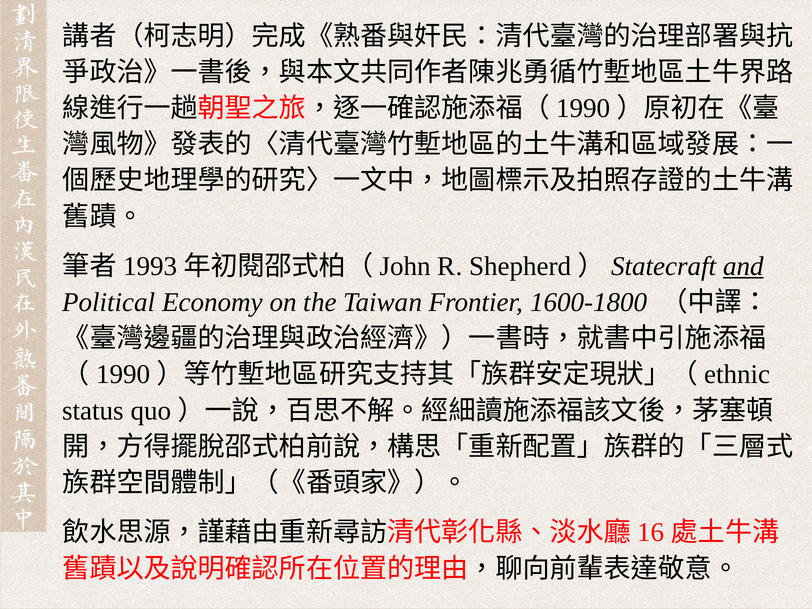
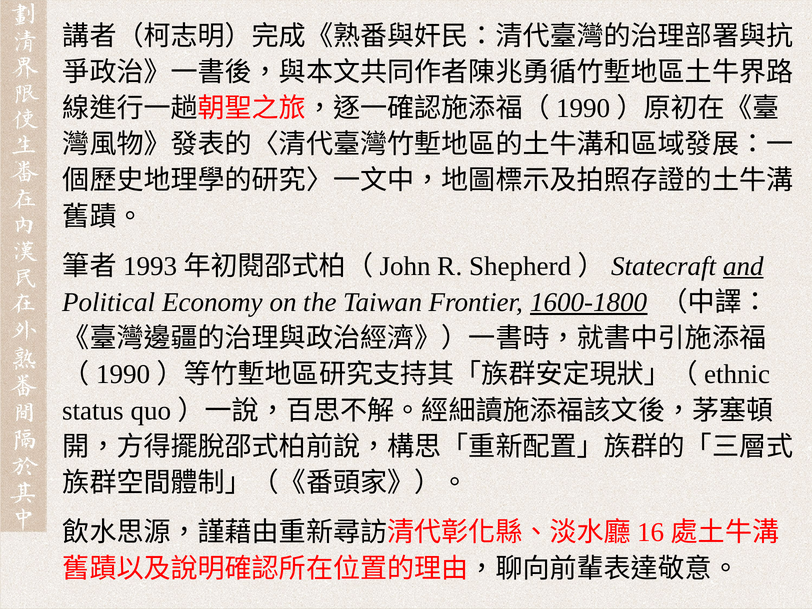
1600-1800 underline: none -> present (589, 302)
